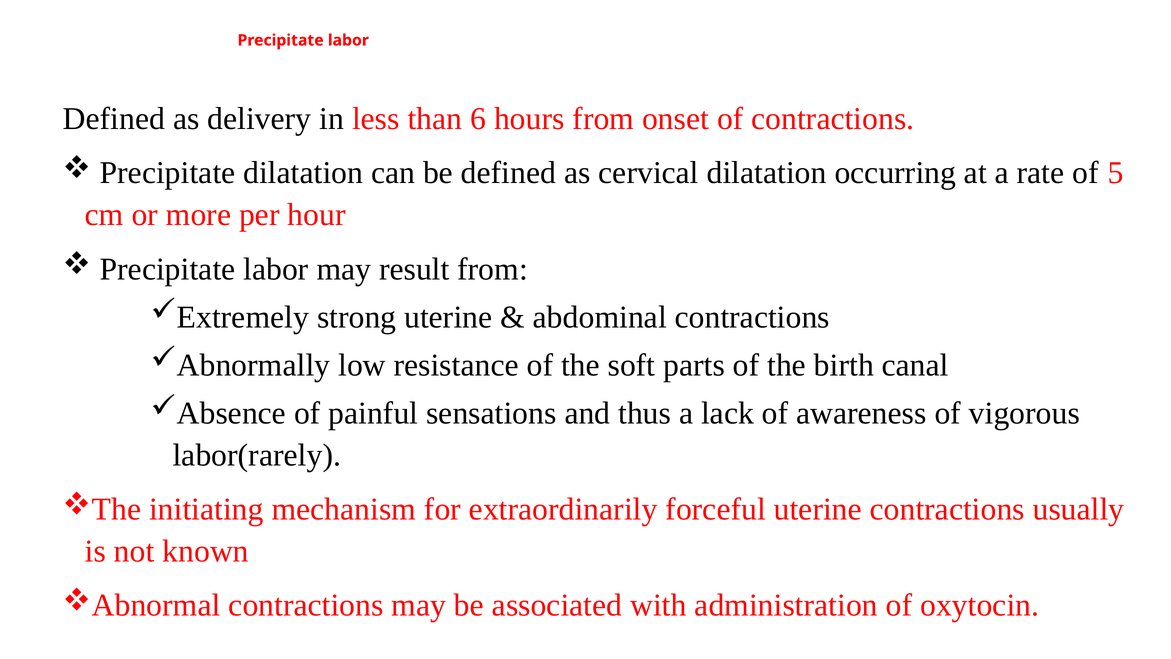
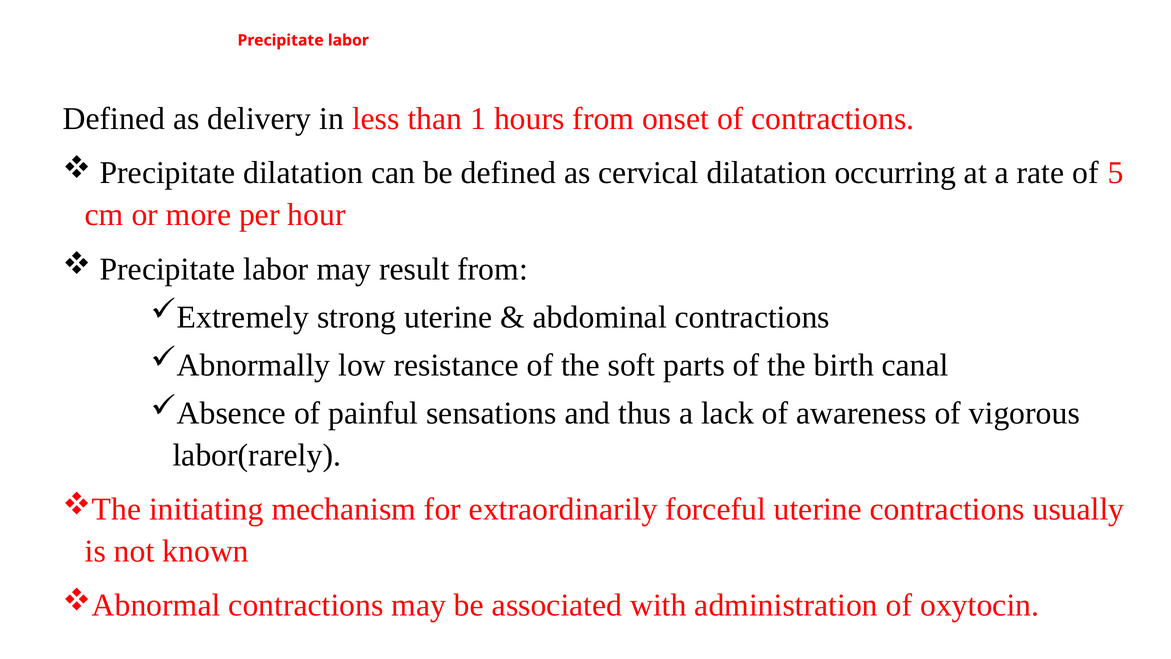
6: 6 -> 1 (478, 119)
